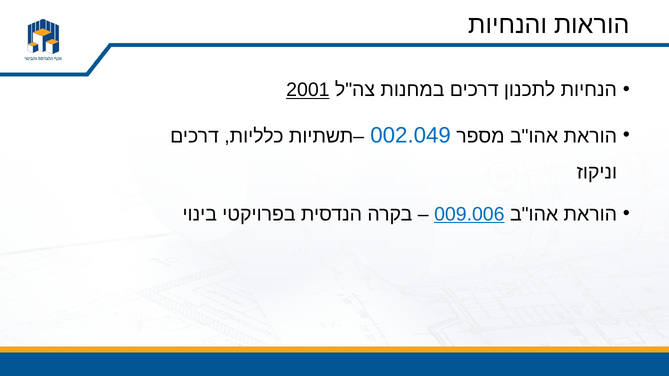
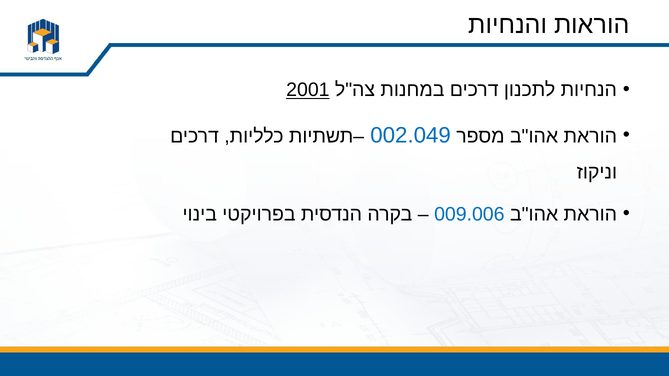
009.006 underline: present -> none (469, 214)
